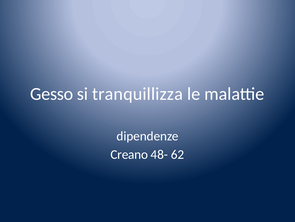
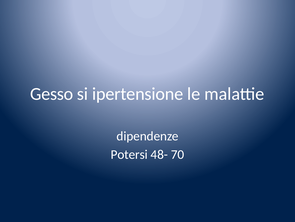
tranquillizza: tranquillizza -> ipertensione (138, 94)
Creano: Creano -> Potersi (129, 154)
62: 62 -> 70 (178, 154)
